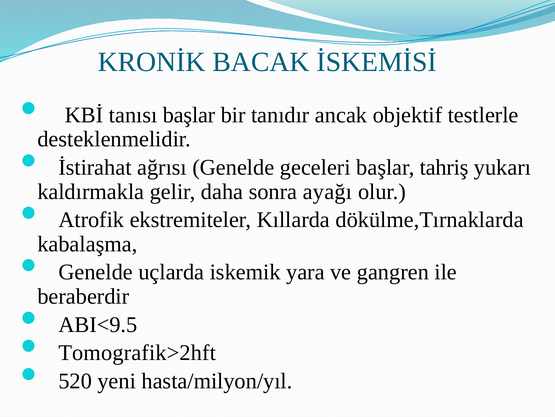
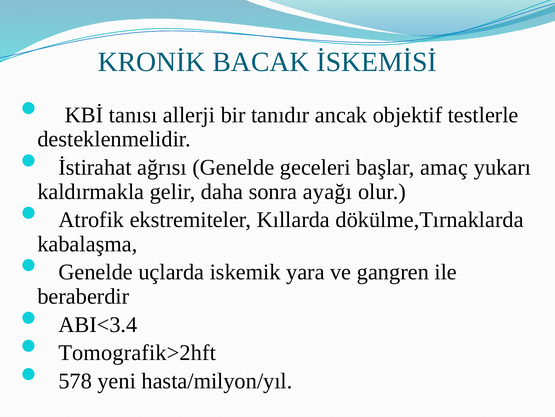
tanısı başlar: başlar -> allerji (189, 115)
tahriş: tahriş -> amaç (444, 167)
ABI<9.5: ABI<9.5 -> ABI<3.4 (98, 324)
520: 520 -> 578 (75, 380)
